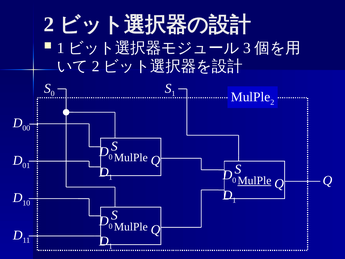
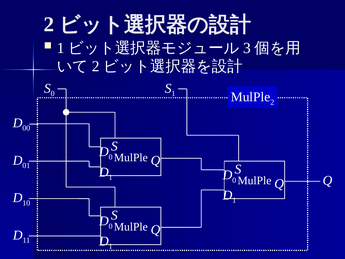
MulPle underline: present -> none (254, 180)
